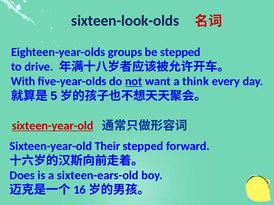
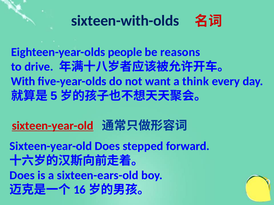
sixteen-look-olds: sixteen-look-olds -> sixteen-with-olds (125, 21)
groups: groups -> people (125, 52)
be stepped: stepped -> reasons (180, 52)
not underline: present -> none (134, 81)
Sixteen-year-old Their: Their -> Does (107, 146)
